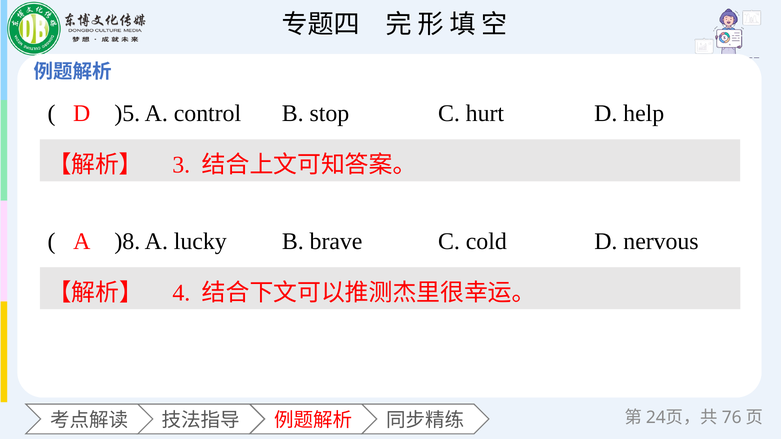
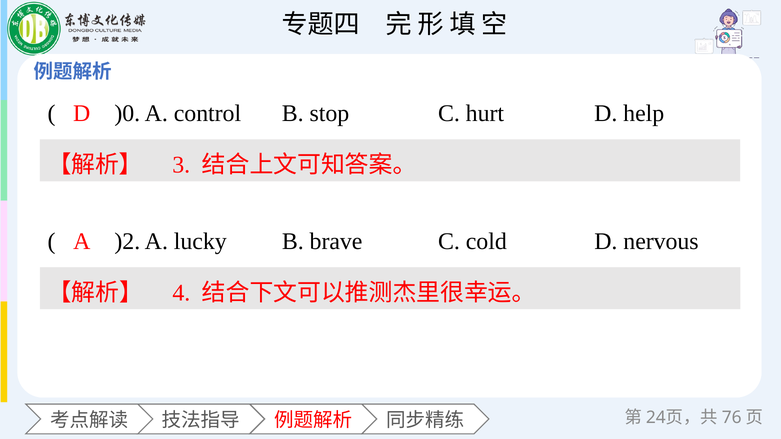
)5: )5 -> )0 (127, 114)
)8: )8 -> )2 (127, 241)
